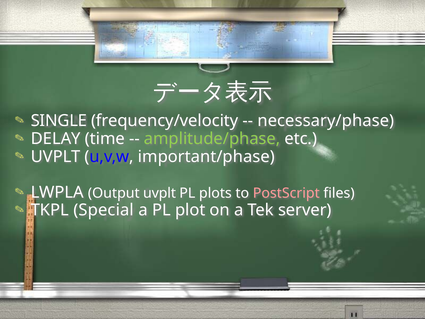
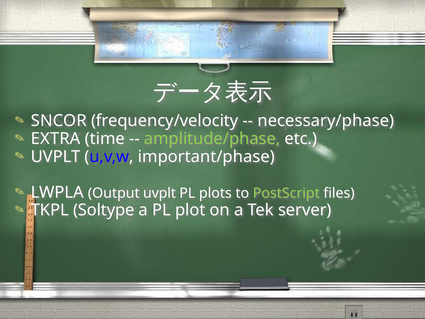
SINGLE: SINGLE -> SNCOR (59, 121)
DELAY: DELAY -> EXTRA (56, 139)
PostScript colour: pink -> light green (286, 193)
Special: Special -> Soltype (104, 210)
